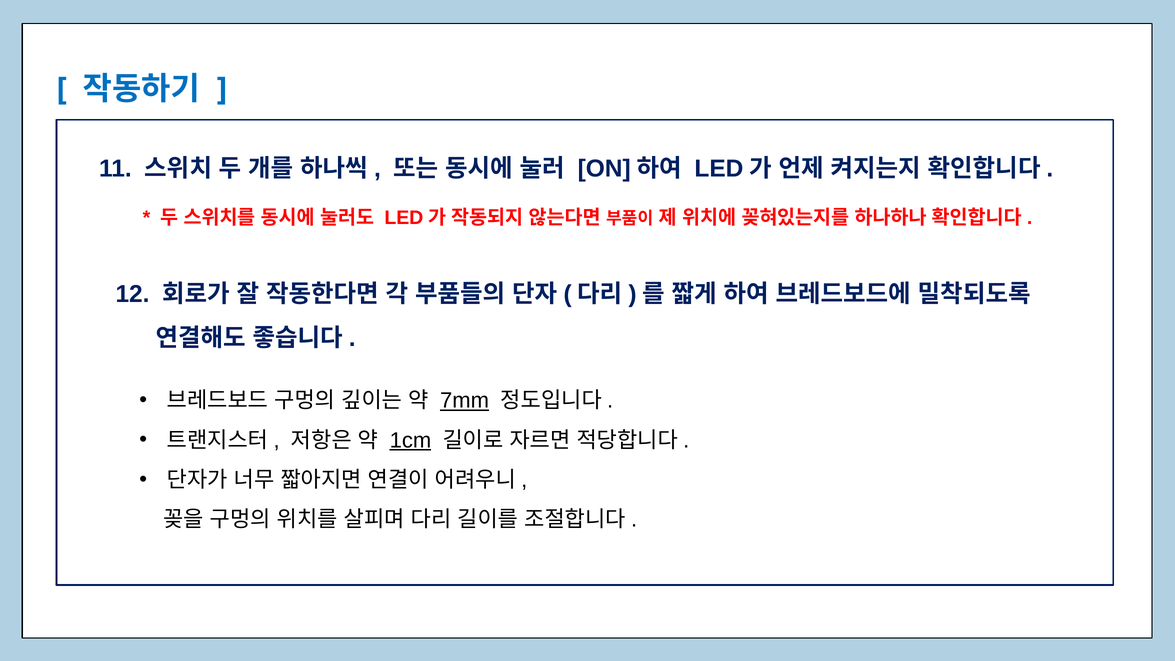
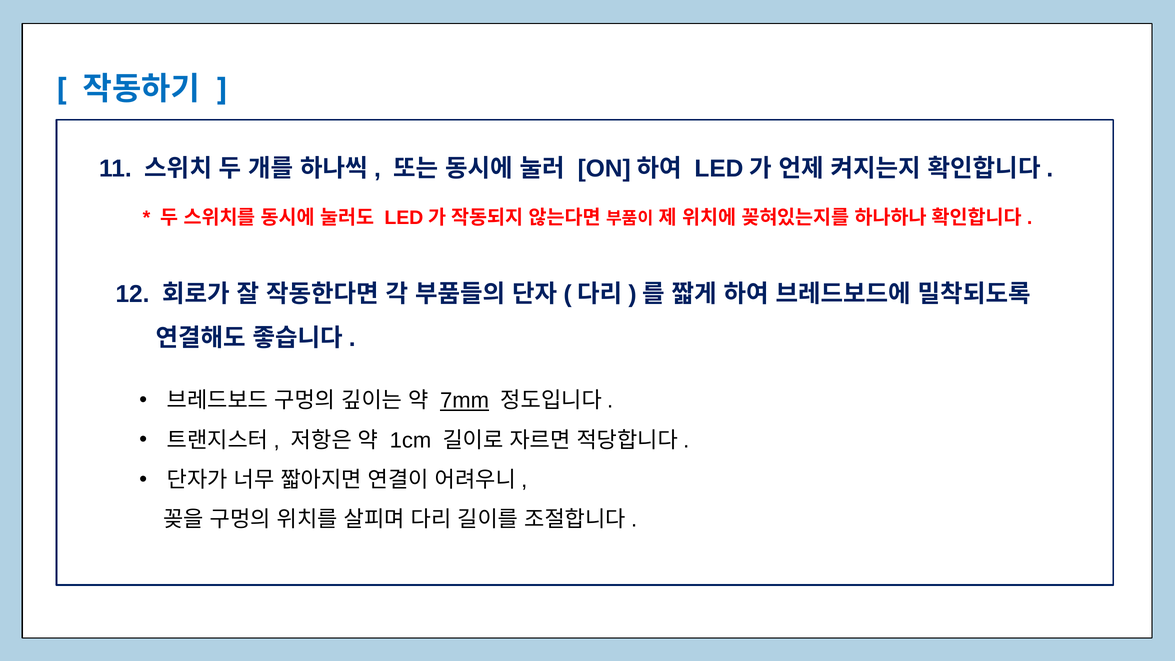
1cm underline: present -> none (410, 440)
